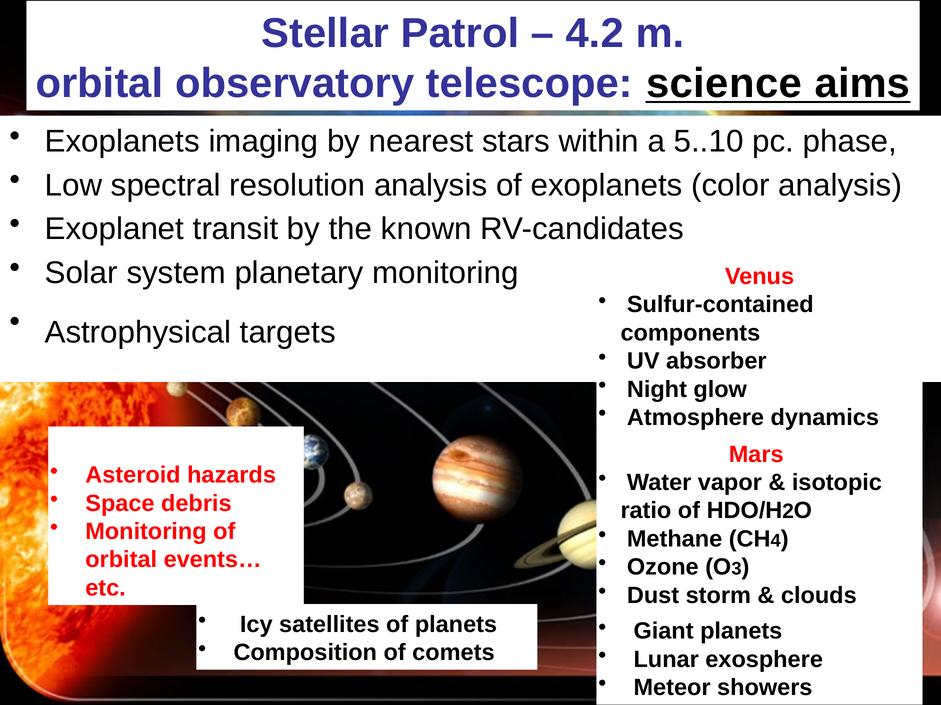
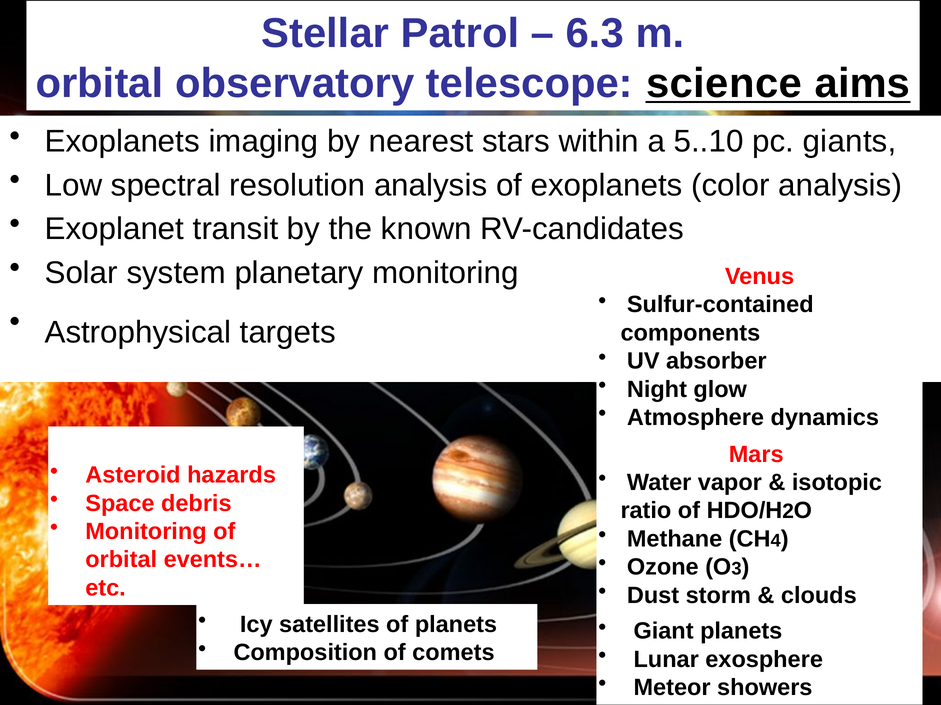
4.2: 4.2 -> 6.3 (595, 33)
phase: phase -> giants (850, 142)
